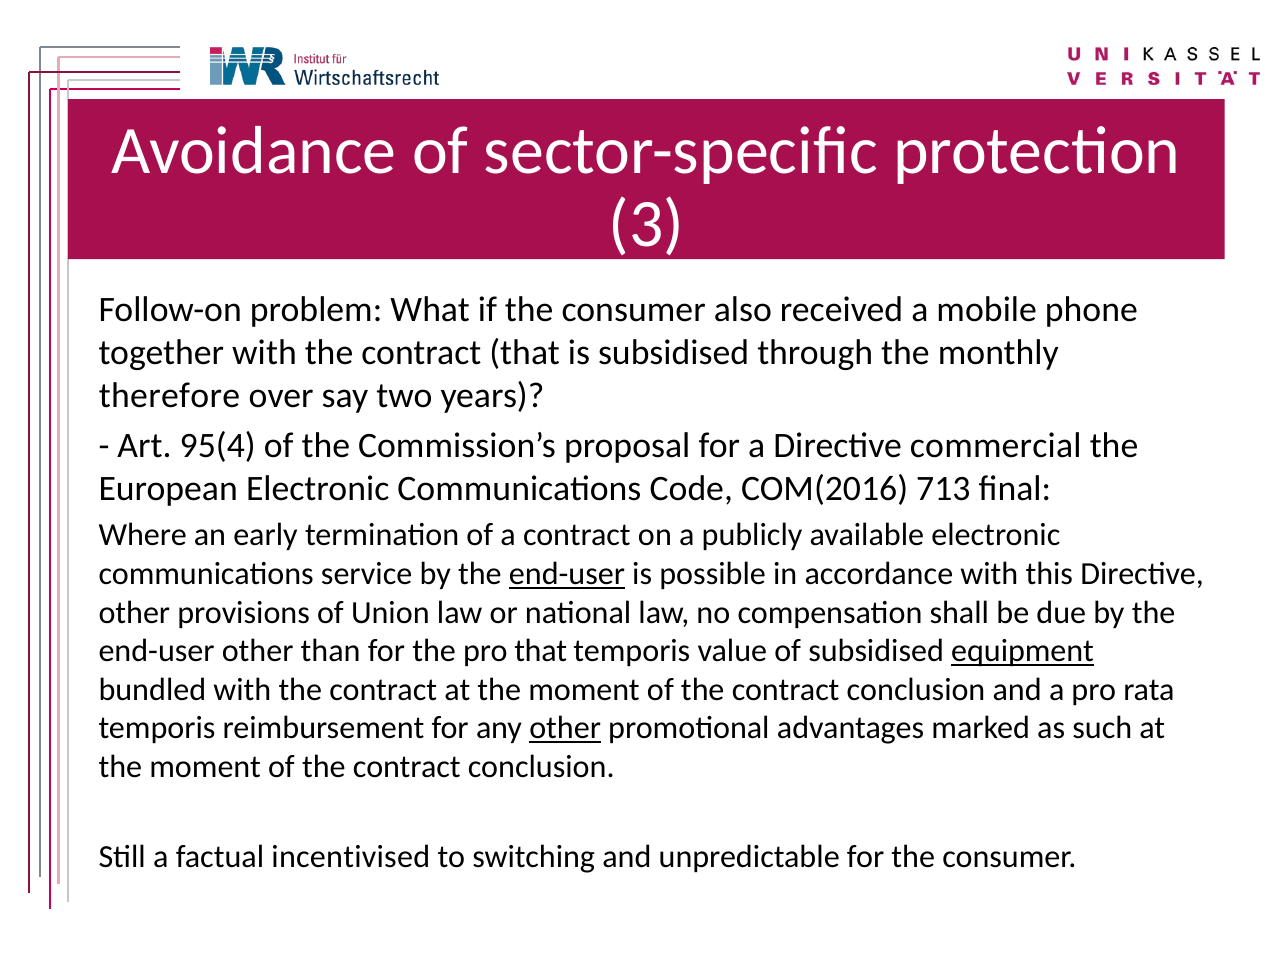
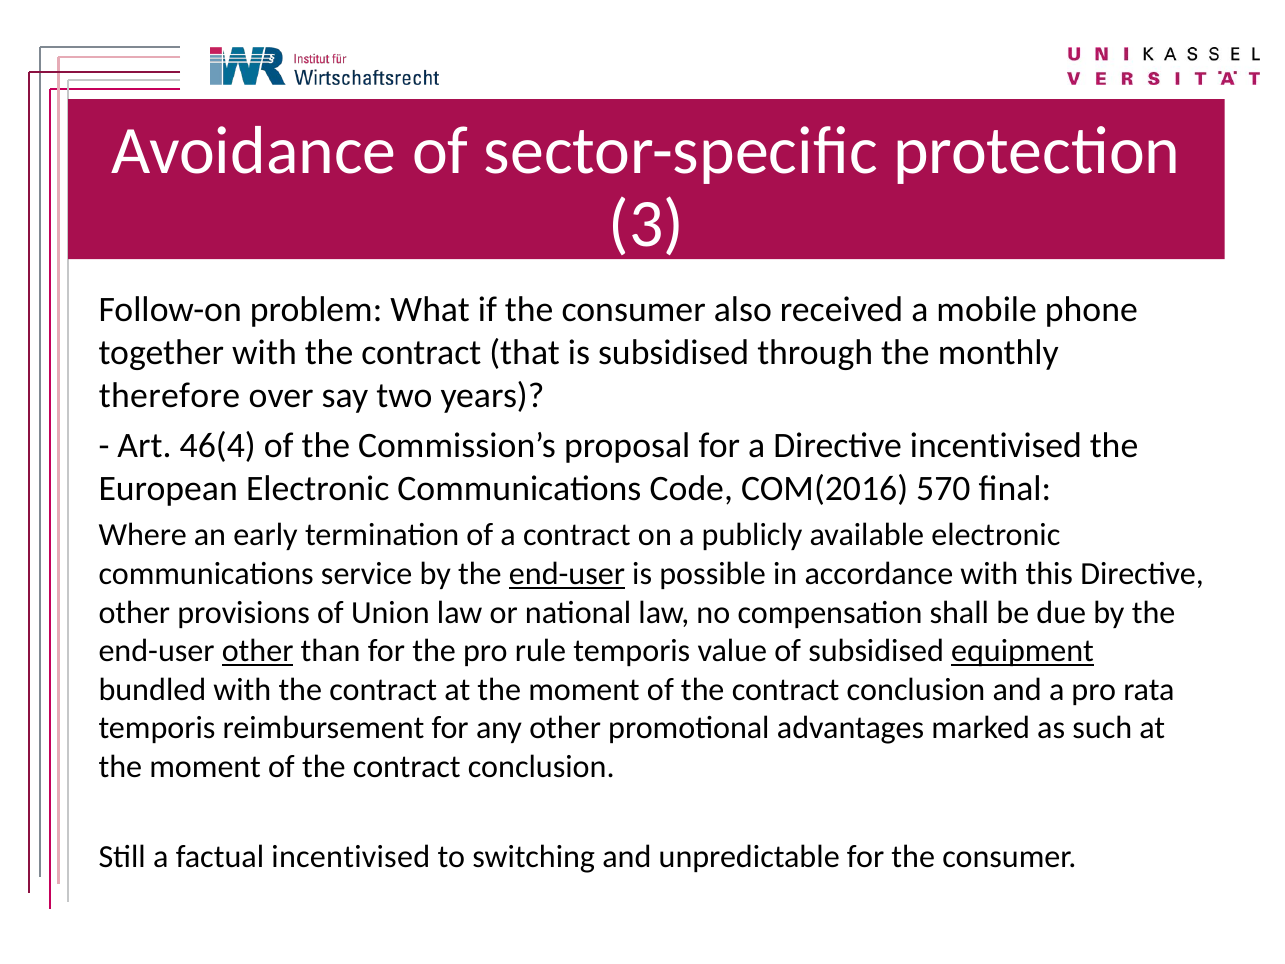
95(4: 95(4 -> 46(4 (218, 445)
Directive commercial: commercial -> incentivised (996, 445)
713: 713 -> 570 (943, 488)
other underline: none -> present (258, 651)
pro that: that -> rule (541, 651)
other underline: present -> none (565, 728)
